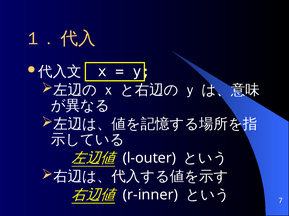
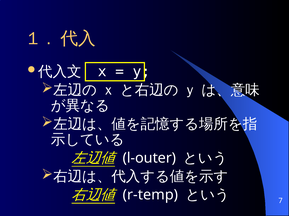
r-inner: r-inner -> r-temp (150, 196)
